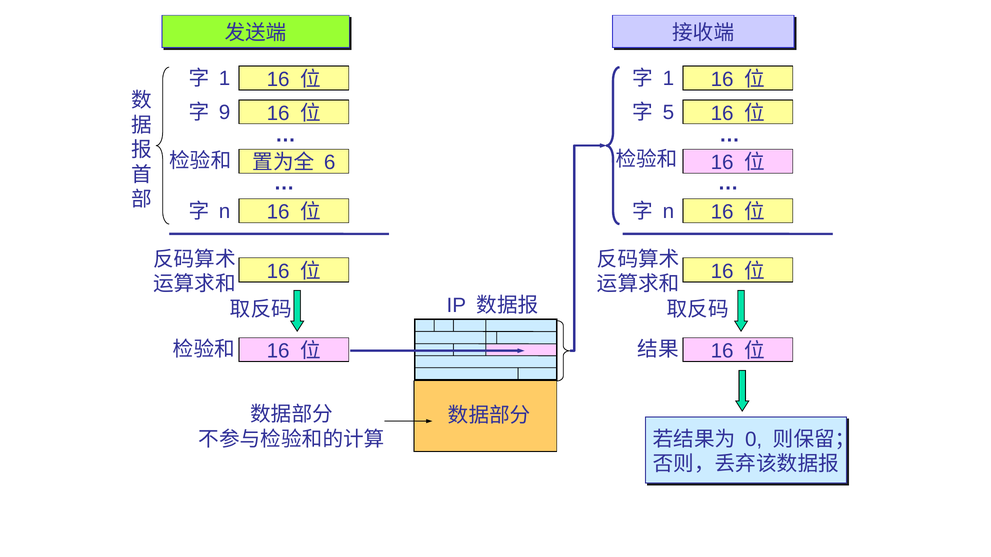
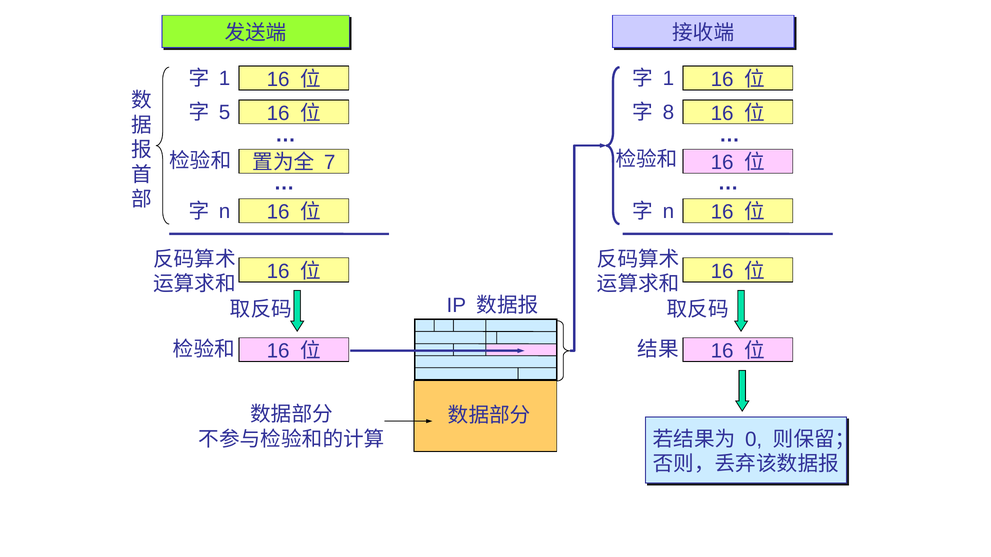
9: 9 -> 5 (225, 112)
5: 5 -> 8 (668, 112)
6: 6 -> 7 (330, 163)
